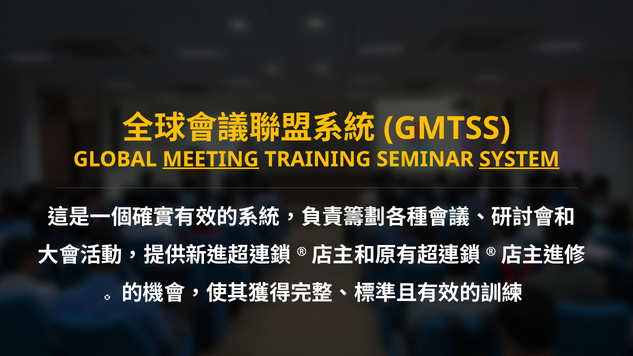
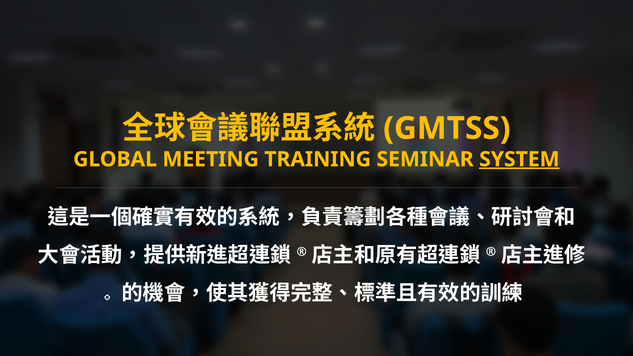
MEETING underline: present -> none (211, 159)
